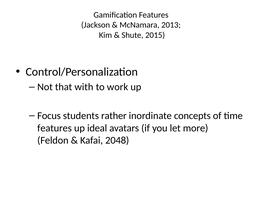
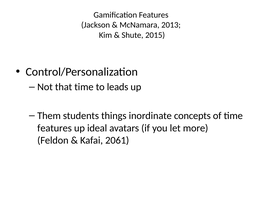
that with: with -> time (84, 87)
work: work -> leads (118, 87)
Focus: Focus -> Them (49, 116)
rather: rather -> things (114, 116)
2048: 2048 -> 2061 (117, 140)
